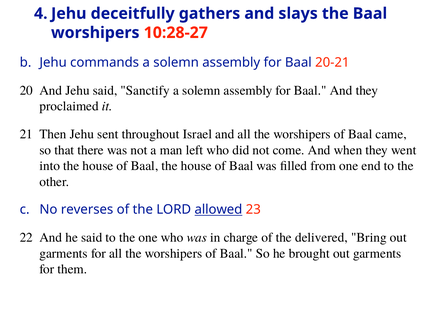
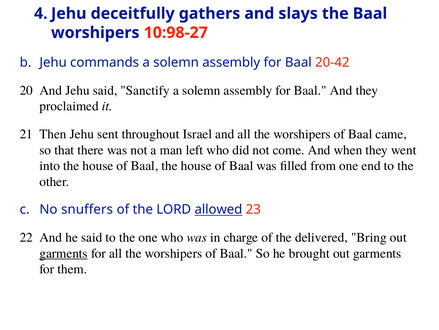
10:28-27: 10:28-27 -> 10:98-27 (176, 33)
20-21: 20-21 -> 20-42 (332, 62)
reverses: reverses -> snuffers (87, 209)
garments underline: none -> present (64, 253)
